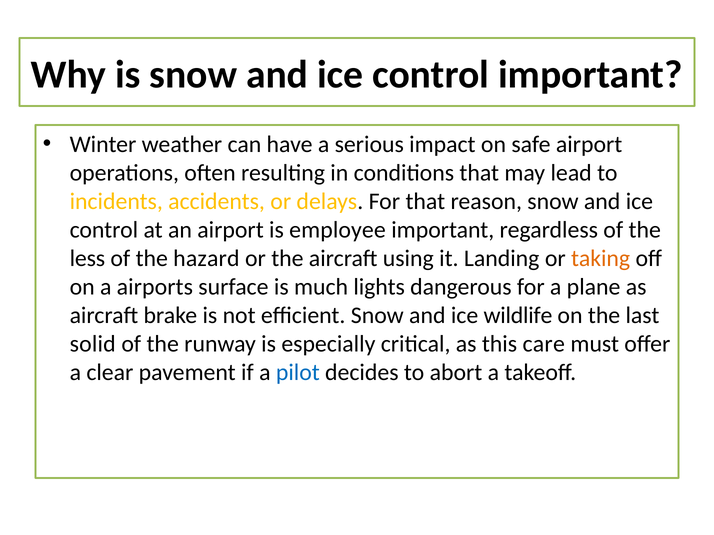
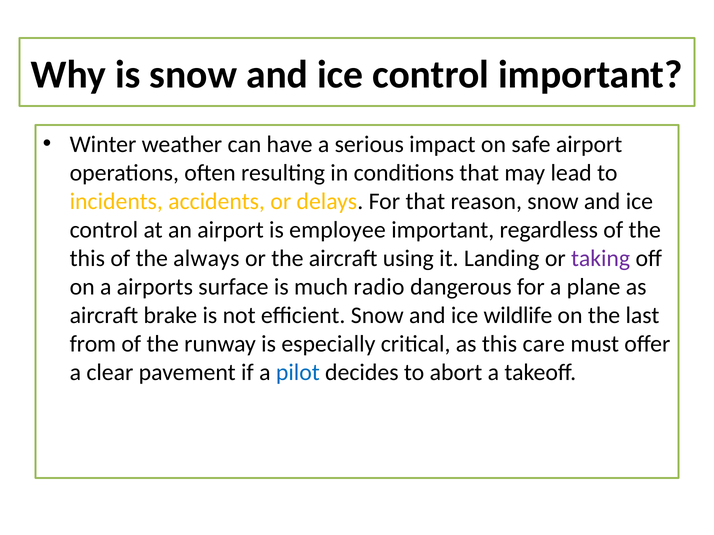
less: less -> this (87, 259)
hazard: hazard -> always (206, 259)
taking colour: orange -> purple (601, 259)
lights: lights -> radio (379, 287)
solid: solid -> from (93, 344)
